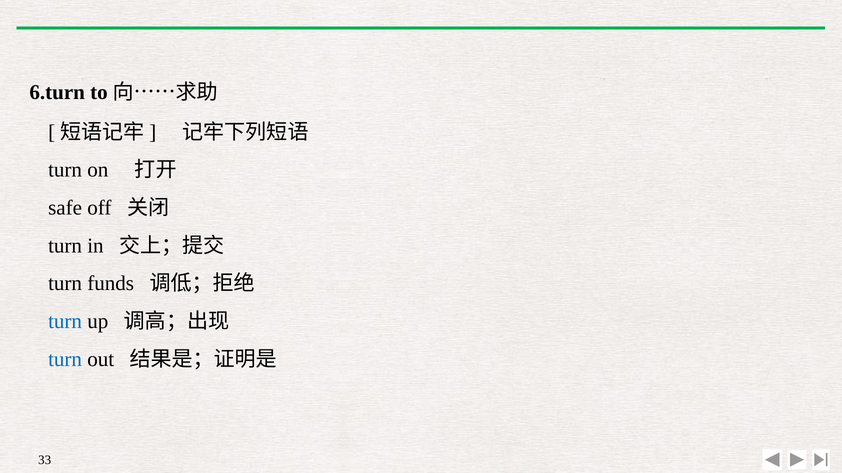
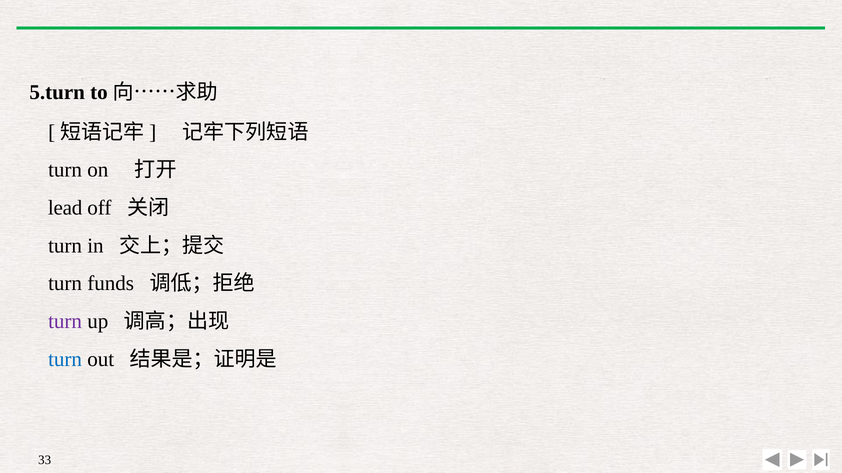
6.turn: 6.turn -> 5.turn (57, 93)
safe: safe -> lead (65, 208)
turn colour: blue -> purple (65, 322)
